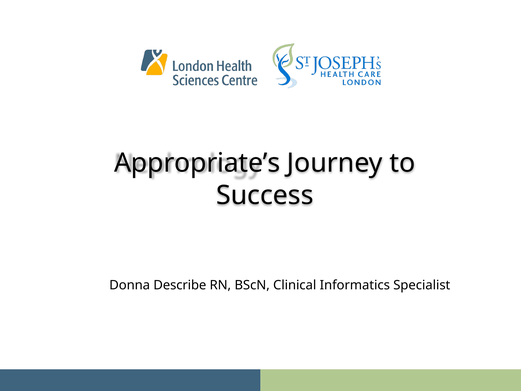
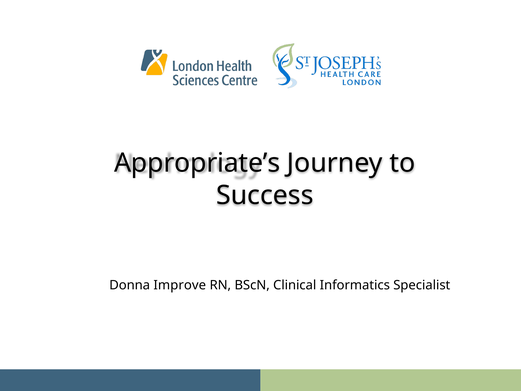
Describe: Describe -> Improve (180, 285)
